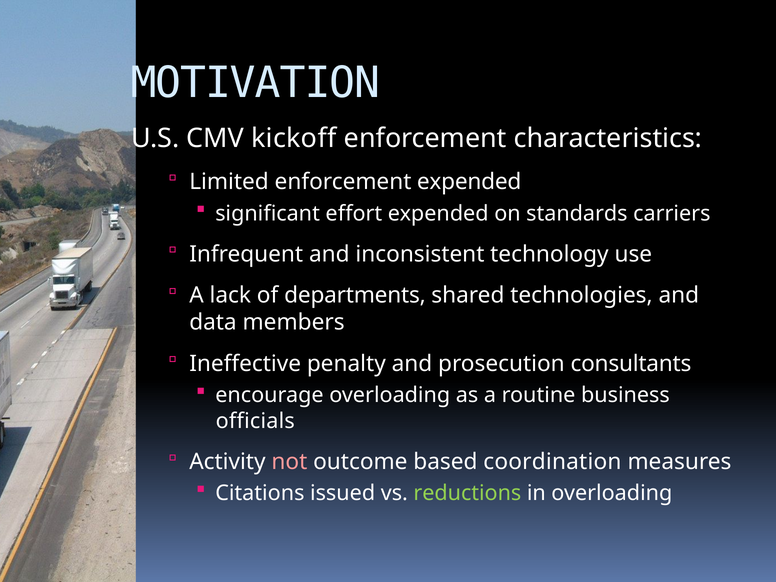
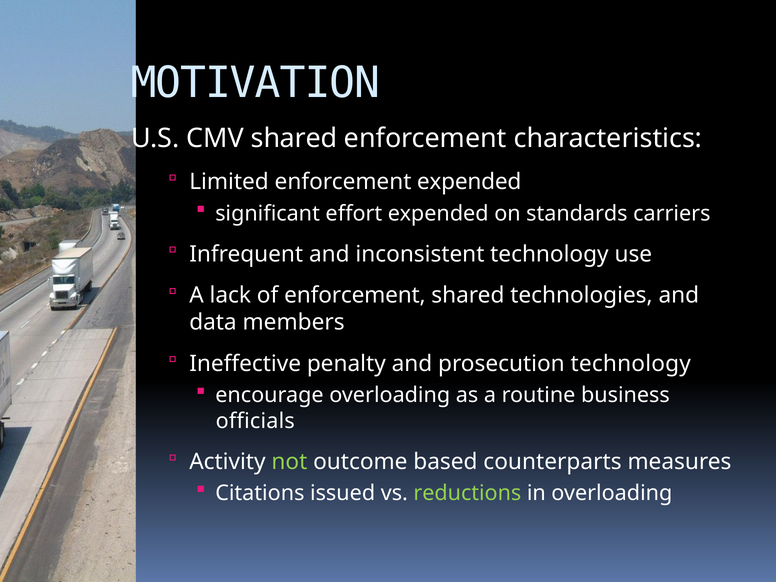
CMV kickoff: kickoff -> shared (294, 138)
of departments: departments -> enforcement (355, 295)
prosecution consultants: consultants -> technology (631, 364)
not colour: pink -> light green (289, 462)
coordination: coordination -> counterparts (552, 462)
